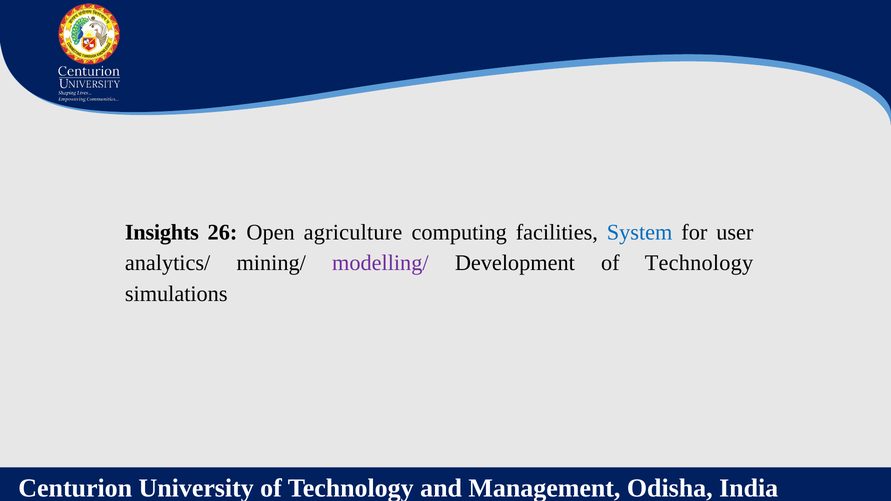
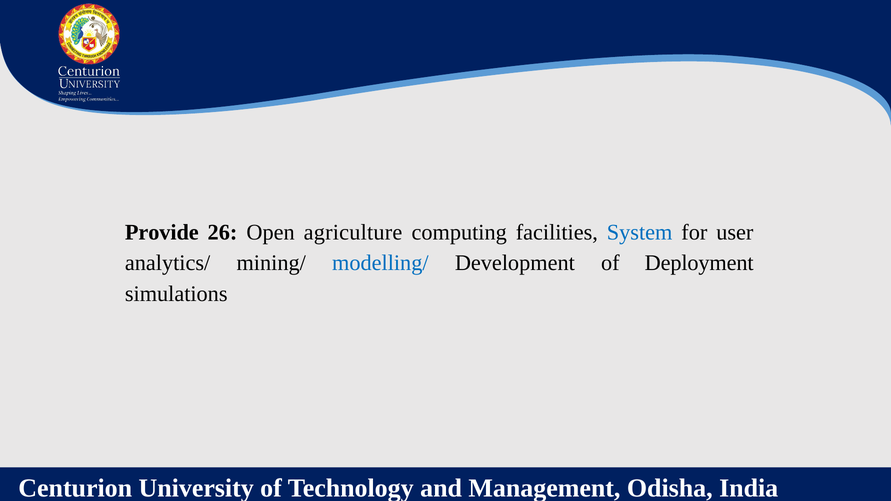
Insights: Insights -> Provide (162, 233)
modelling/ colour: purple -> blue (380, 263)
Development of Technology: Technology -> Deployment (699, 263)
